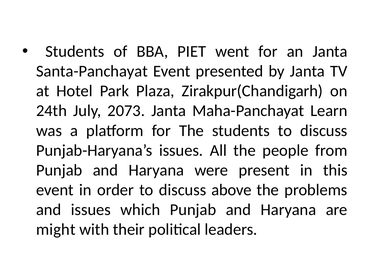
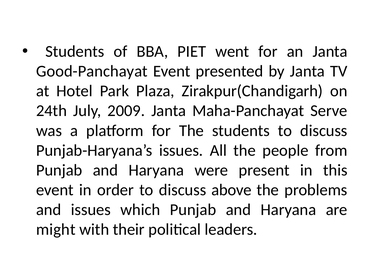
Santa-Panchayat: Santa-Panchayat -> Good-Panchayat (92, 71)
2073: 2073 -> 2009 (126, 111)
Learn: Learn -> Serve (329, 111)
